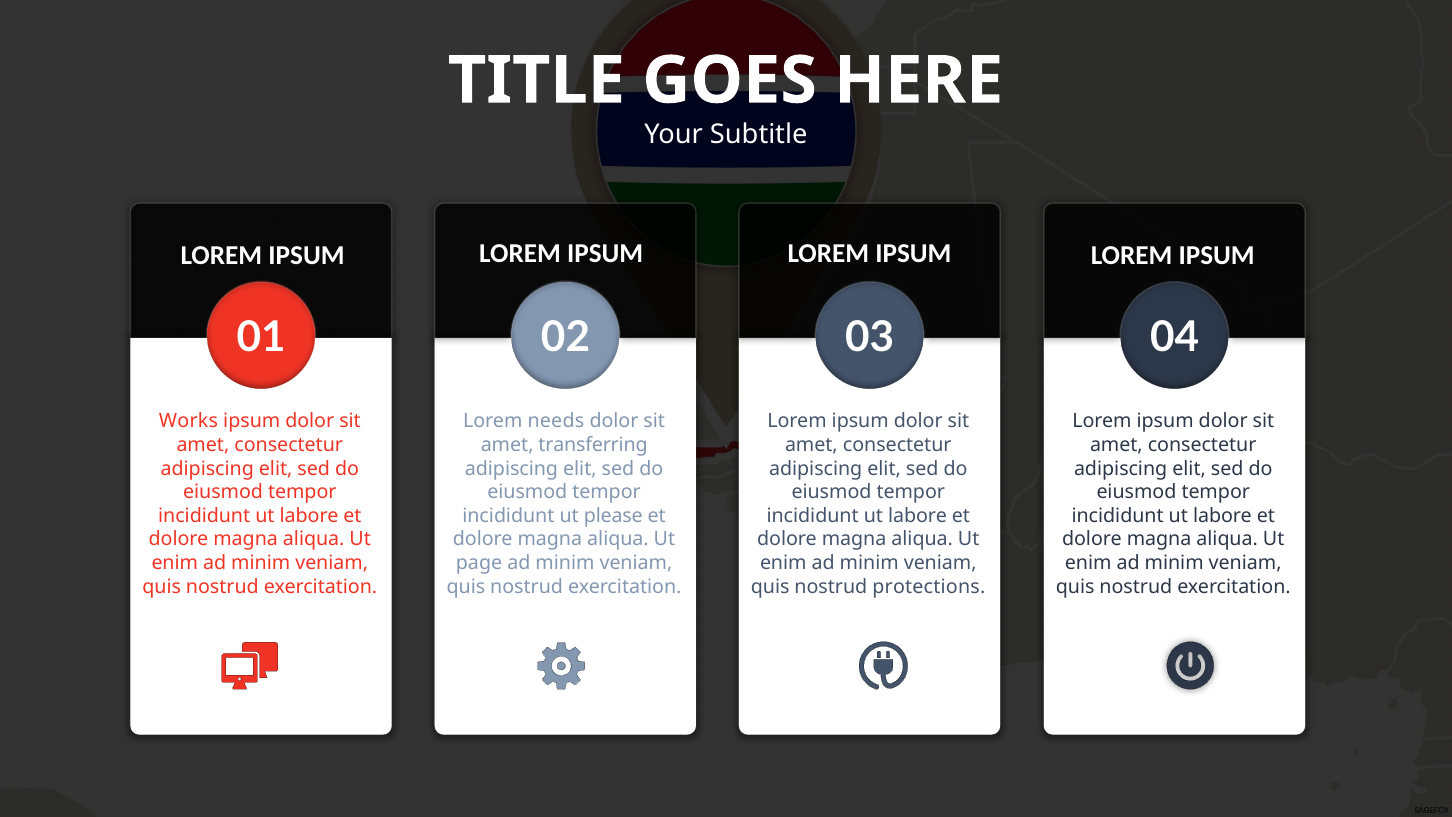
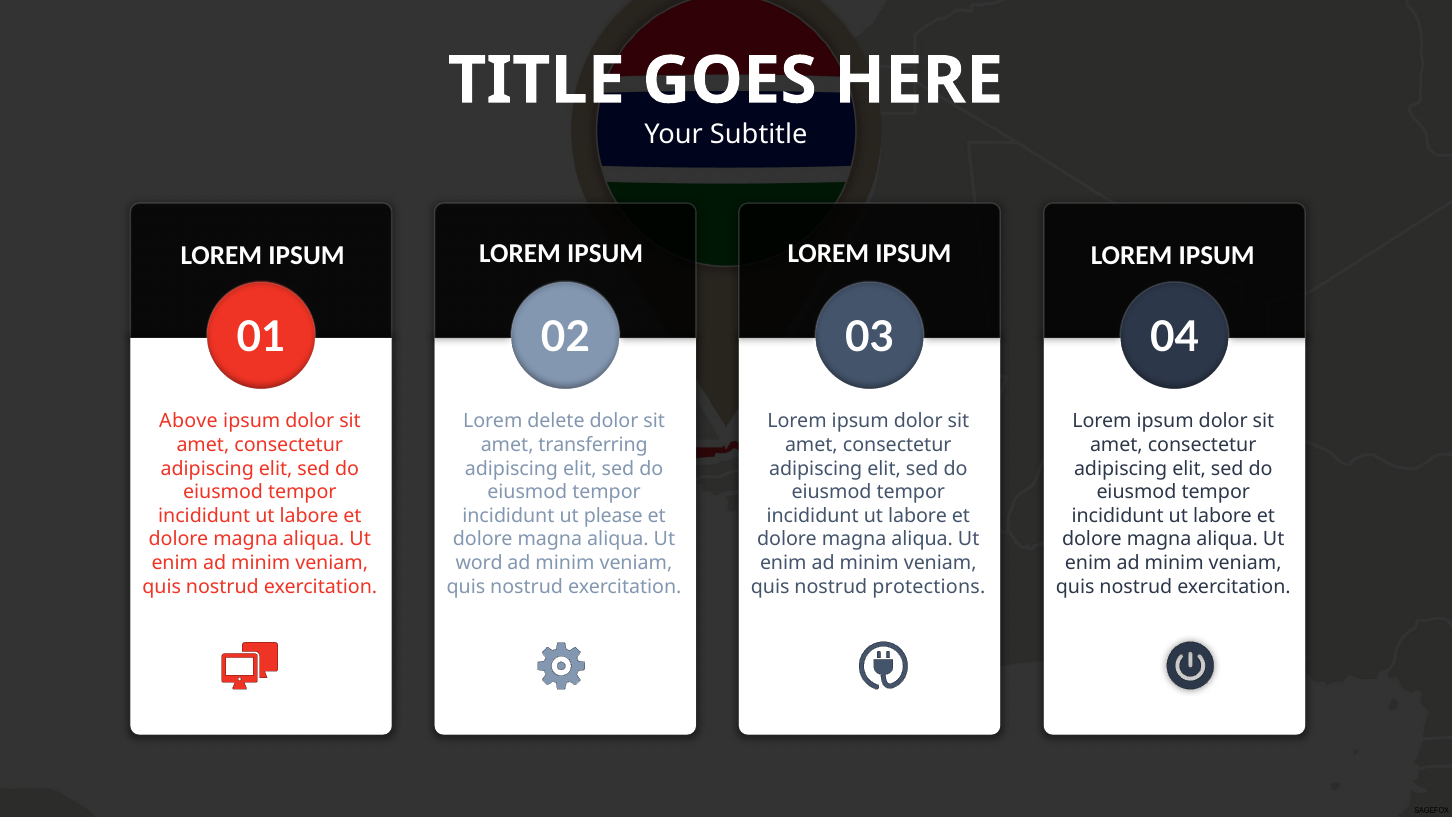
Works: Works -> Above (188, 421)
needs: needs -> delete (556, 421)
page: page -> word (479, 563)
